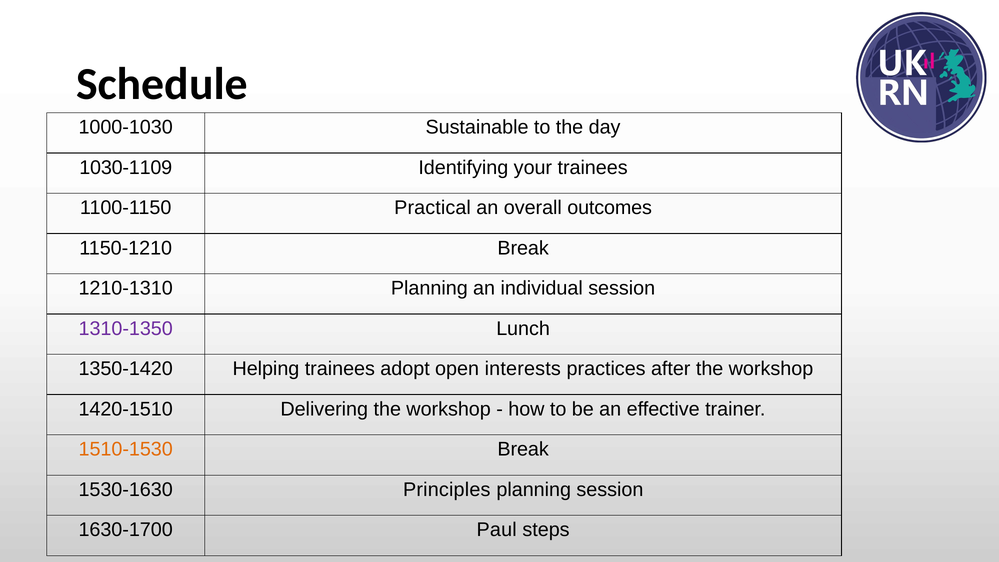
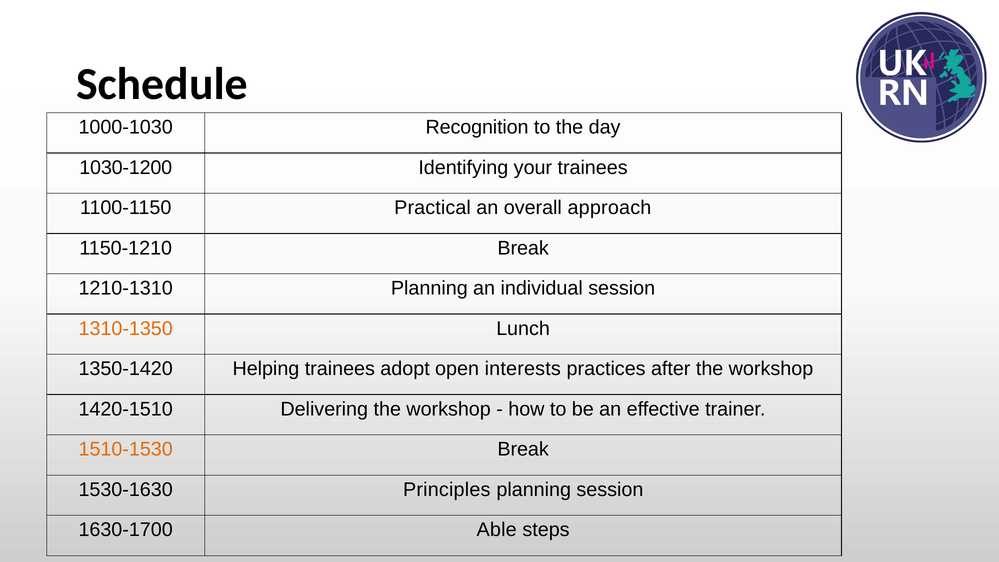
Sustainable: Sustainable -> Recognition (477, 127)
1030-1109: 1030-1109 -> 1030-1200 (126, 168)
outcomes: outcomes -> approach (609, 208)
1310-1350 colour: purple -> orange (126, 329)
Paul: Paul -> Able (497, 530)
